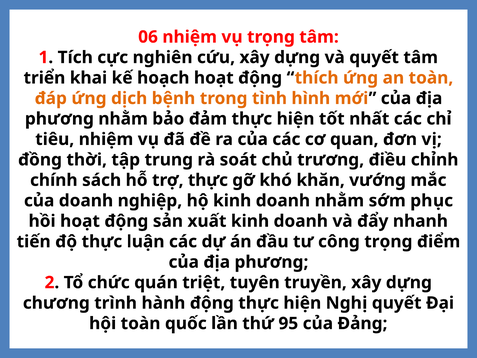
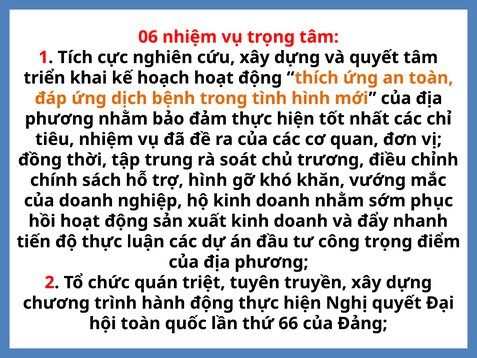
trợ thực: thực -> hình (208, 180)
95: 95 -> 66 (288, 323)
